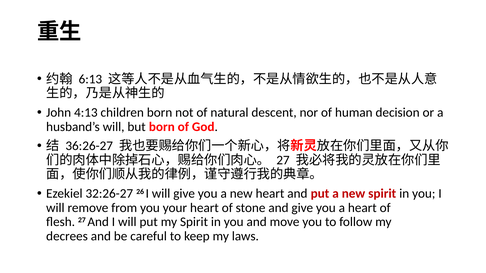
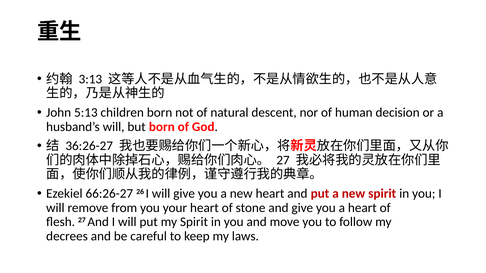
6:13: 6:13 -> 3:13 (90, 79)
4:13: 4:13 -> 5:13 (86, 113)
32:26-27: 32:26-27 -> 66:26-27 (109, 194)
